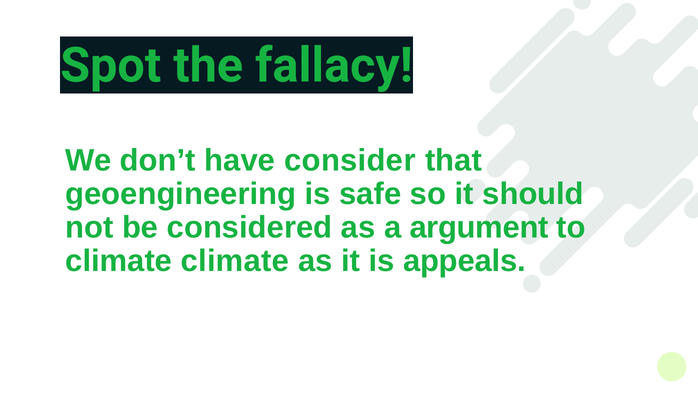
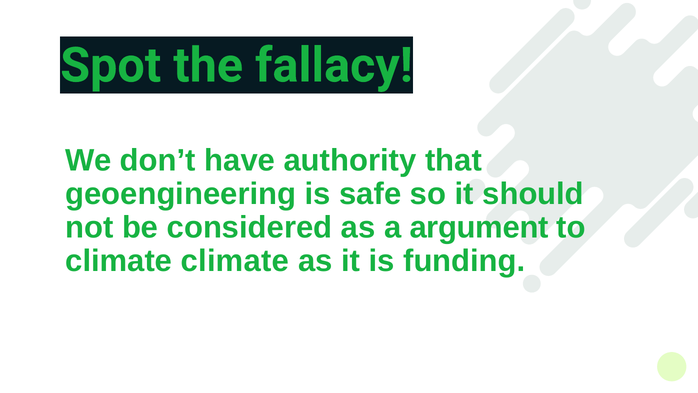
consider: consider -> authority (350, 160)
appeals: appeals -> funding (464, 261)
